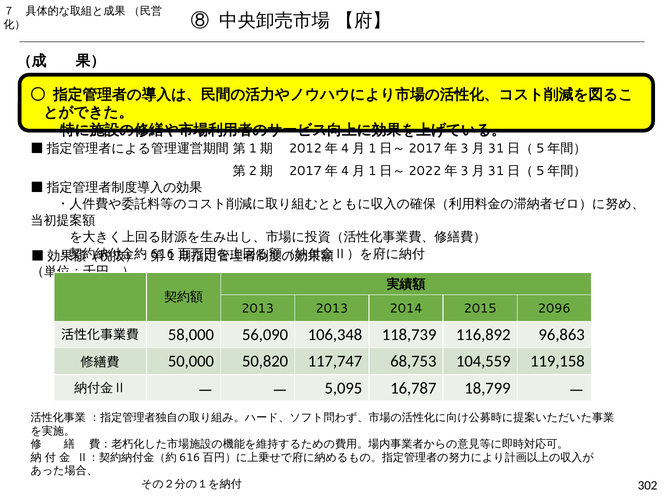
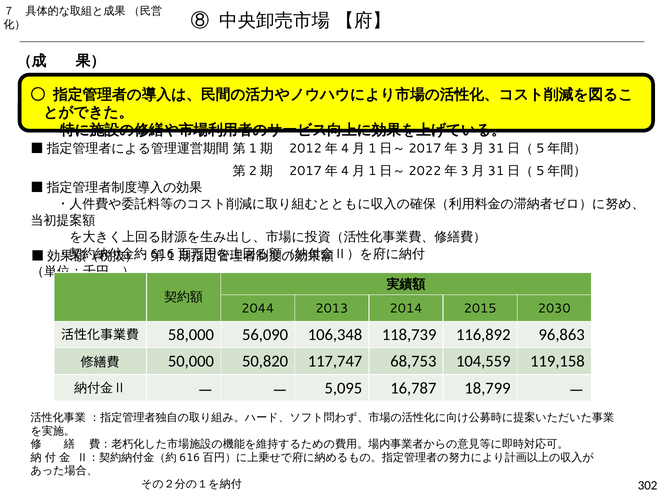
2013: 2013 -> 2044 (258, 309)
2096: 2096 -> 2030 (554, 309)
